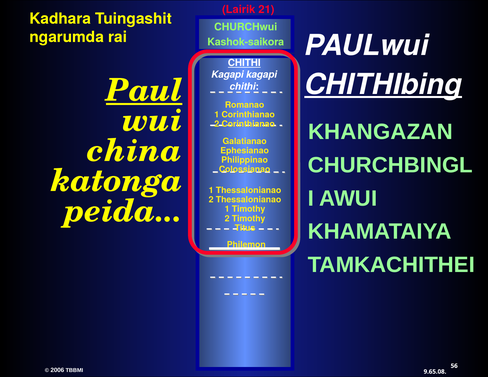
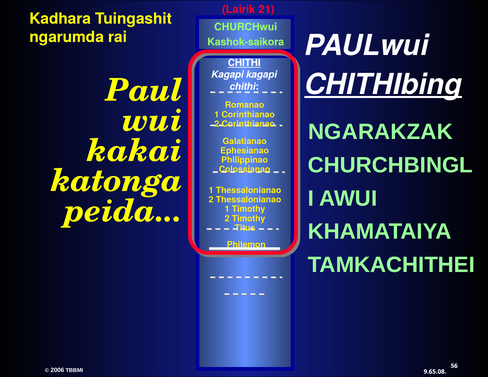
Paul underline: present -> none (144, 90)
KHANGAZAN: KHANGAZAN -> NGARAKZAK (380, 132)
china: china -> kakai (135, 151)
